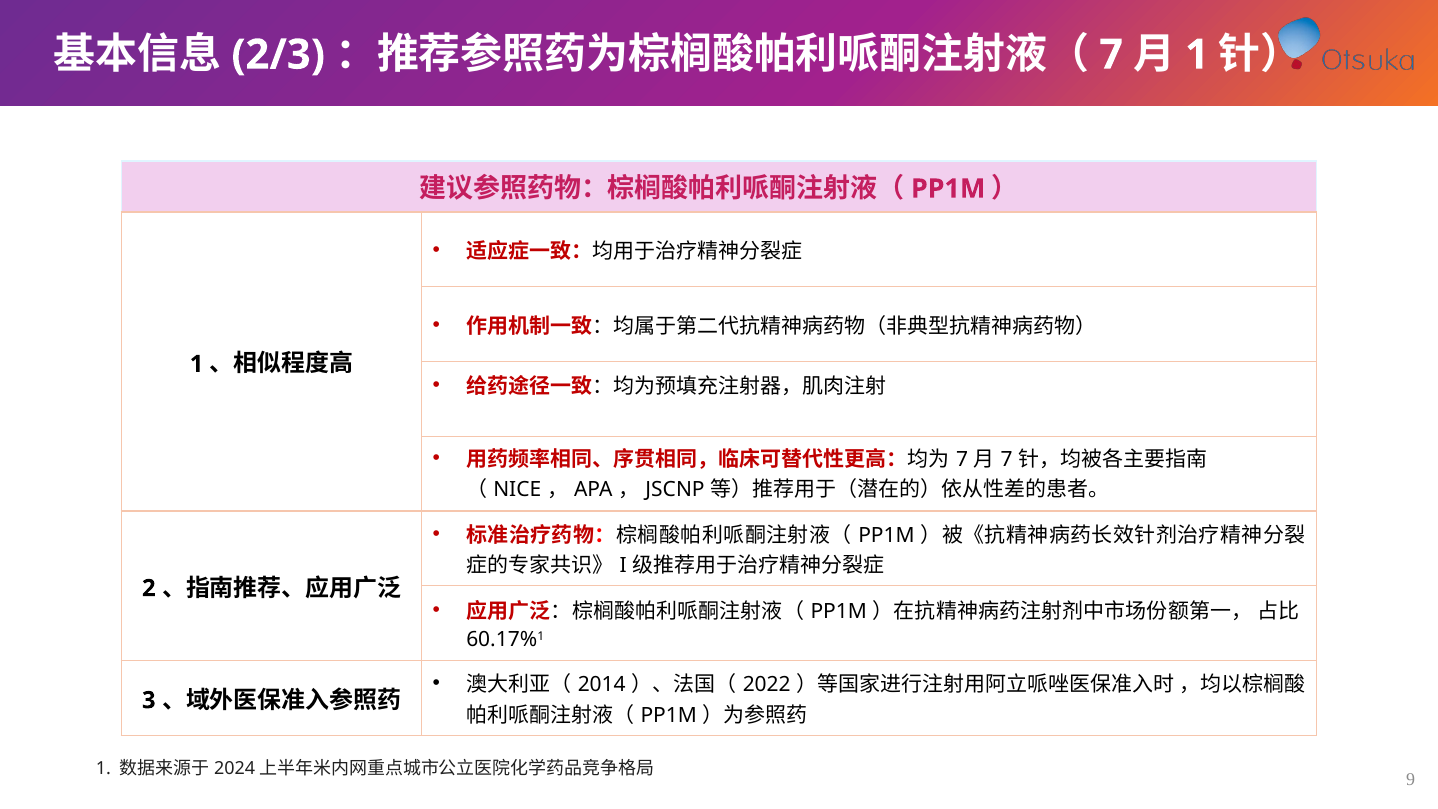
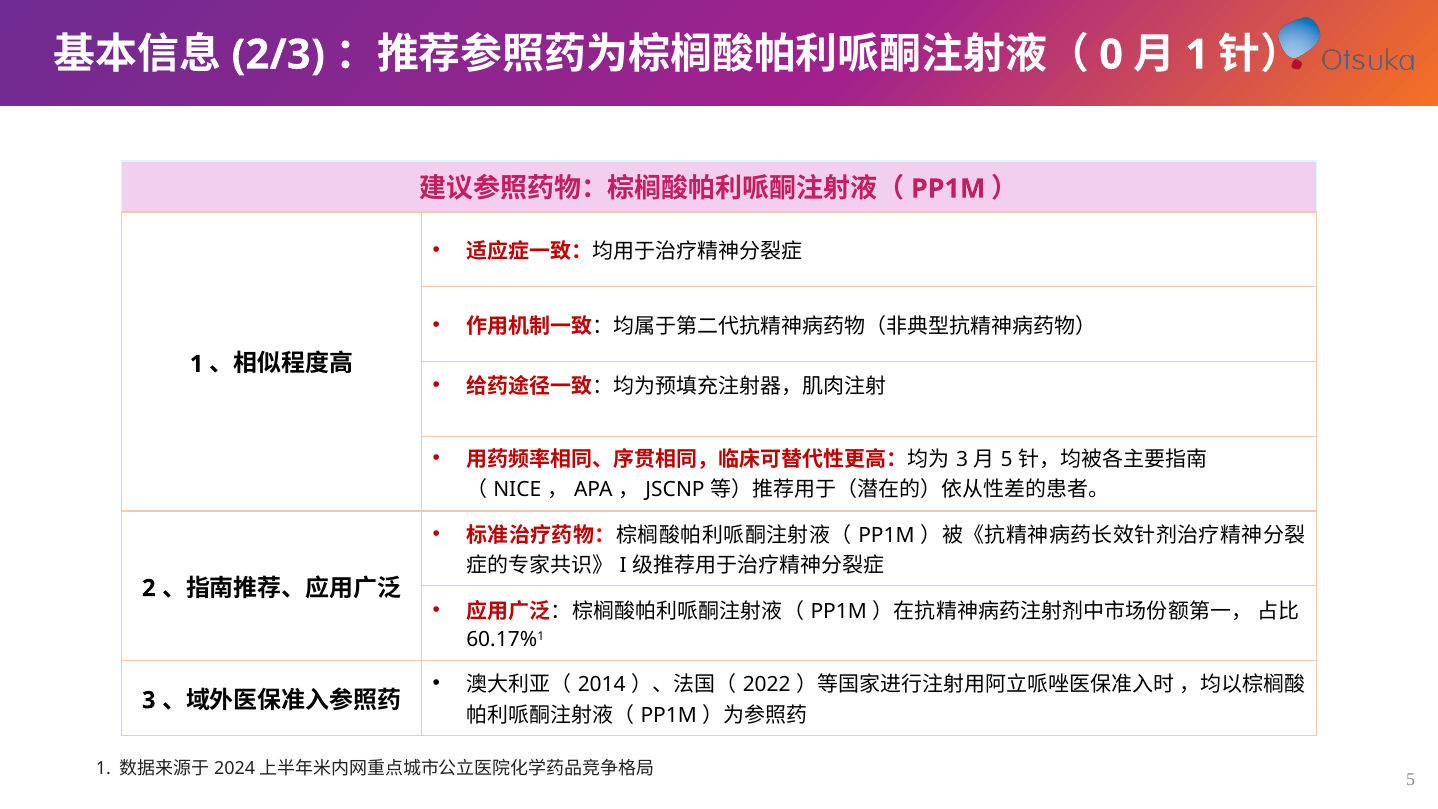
7: 7 -> 0 (1111, 55)
7: 7 -> 3 (962, 459)
7: 7 -> 5 (1007, 459)
9: 9 -> 5 (1411, 779)
